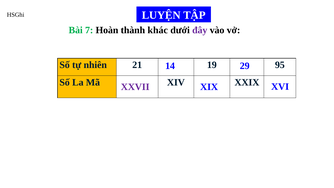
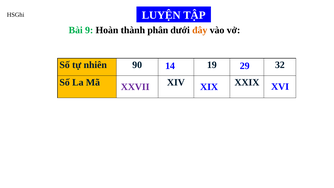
7: 7 -> 9 (89, 30)
khác: khác -> phân (158, 30)
đây colour: purple -> orange (200, 30)
21: 21 -> 90 (137, 65)
95: 95 -> 32 (280, 65)
